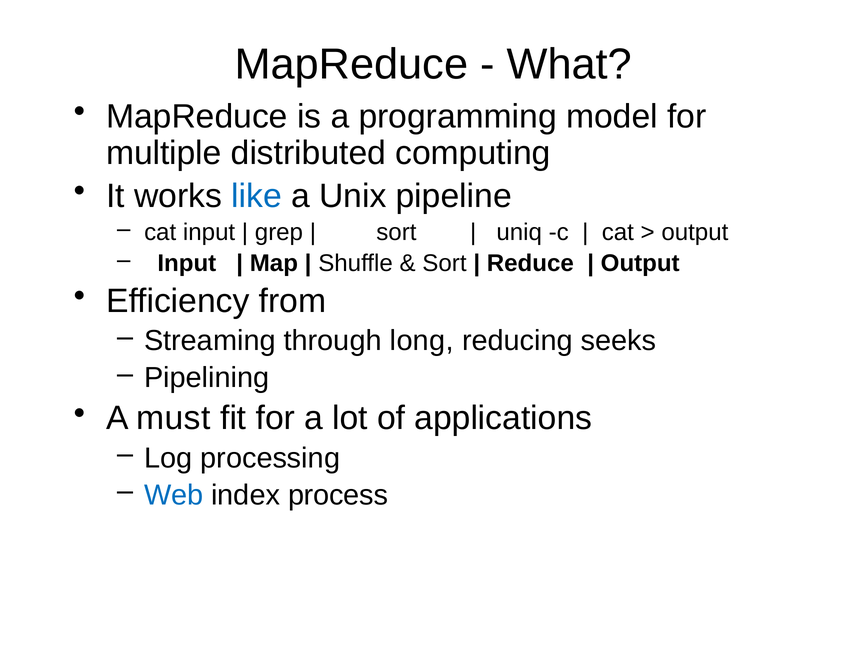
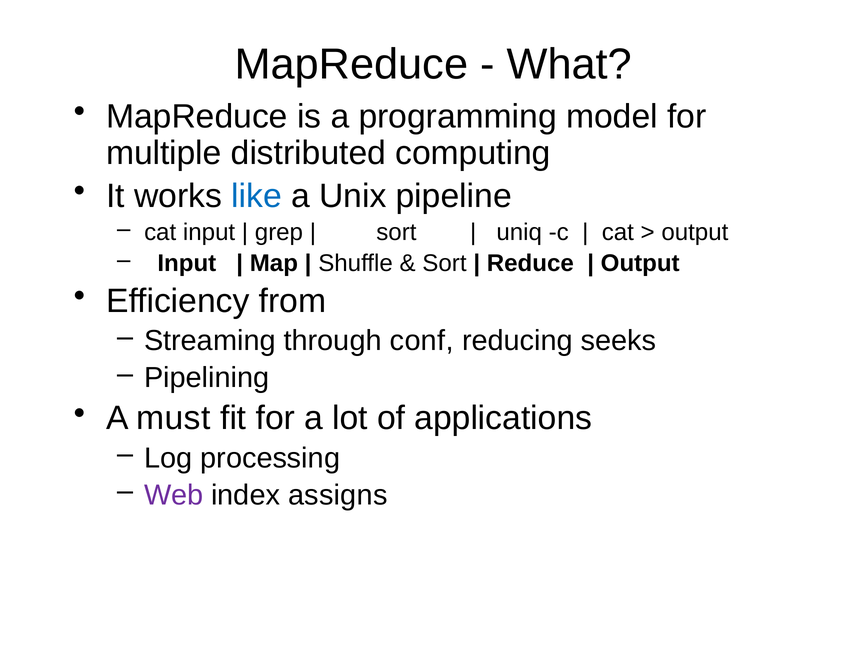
long: long -> conf (422, 340)
Web colour: blue -> purple (174, 494)
process: process -> assigns (338, 494)
